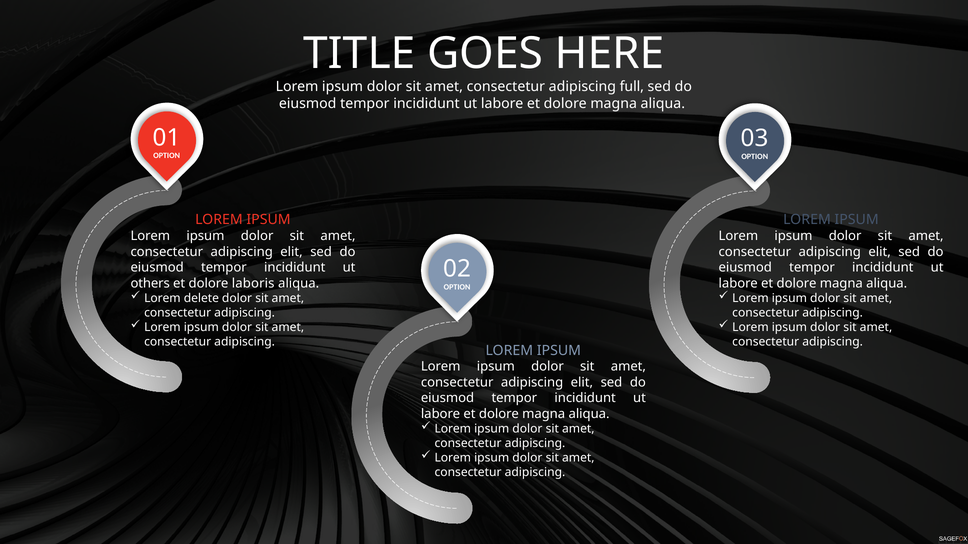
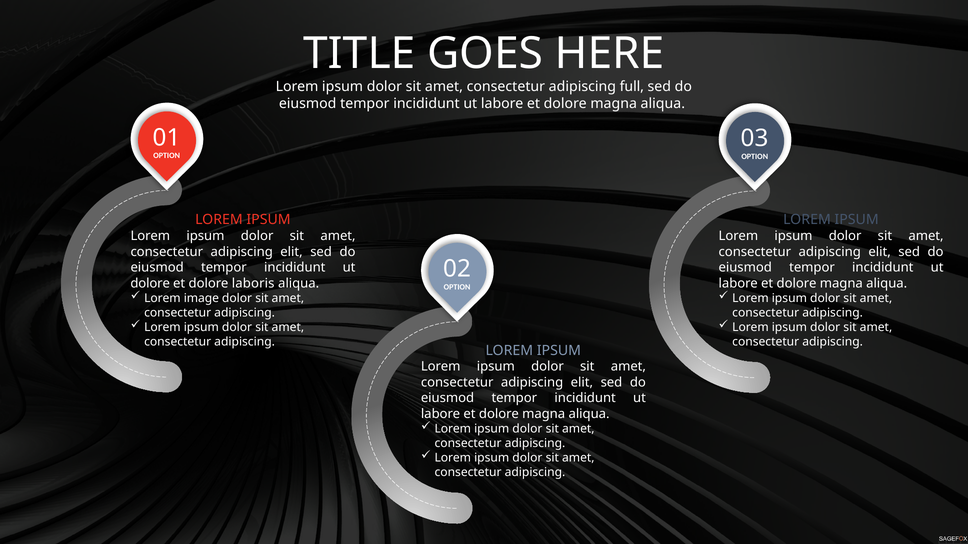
others: others -> dolore (150, 284)
delete: delete -> image (201, 299)
